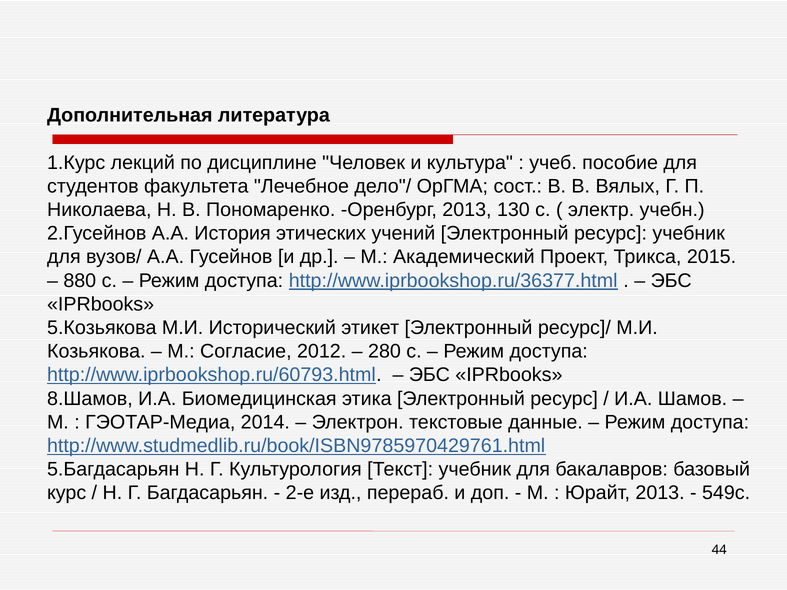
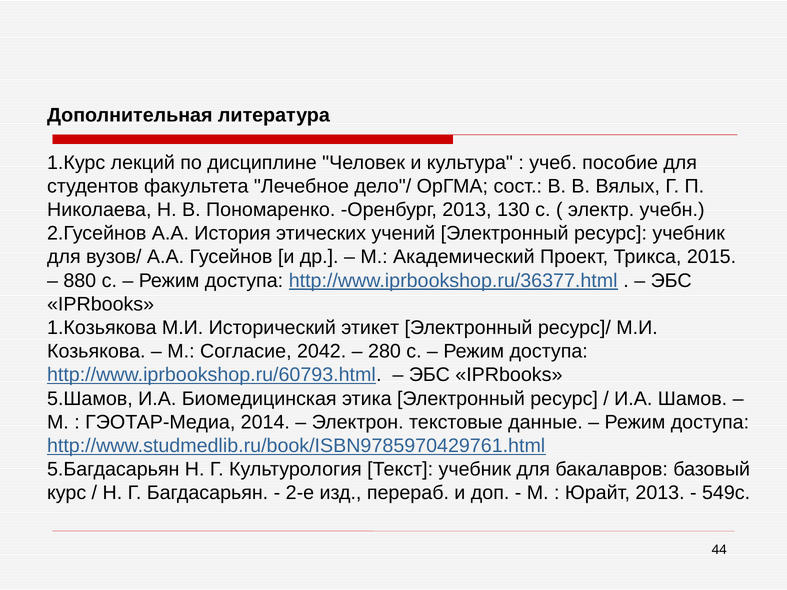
5.Козьякова: 5.Козьякова -> 1.Козьякова (102, 328)
2012: 2012 -> 2042 (322, 351)
8.Шамов: 8.Шамов -> 5.Шамов (90, 399)
